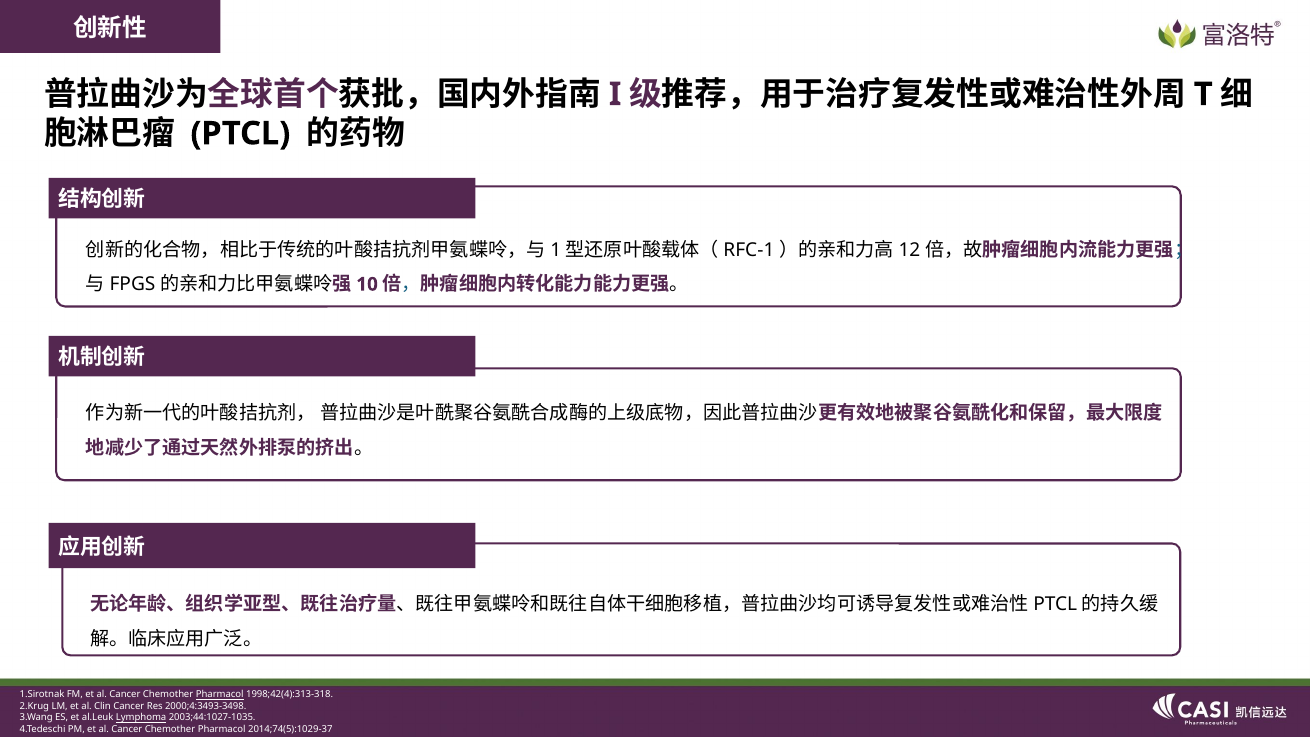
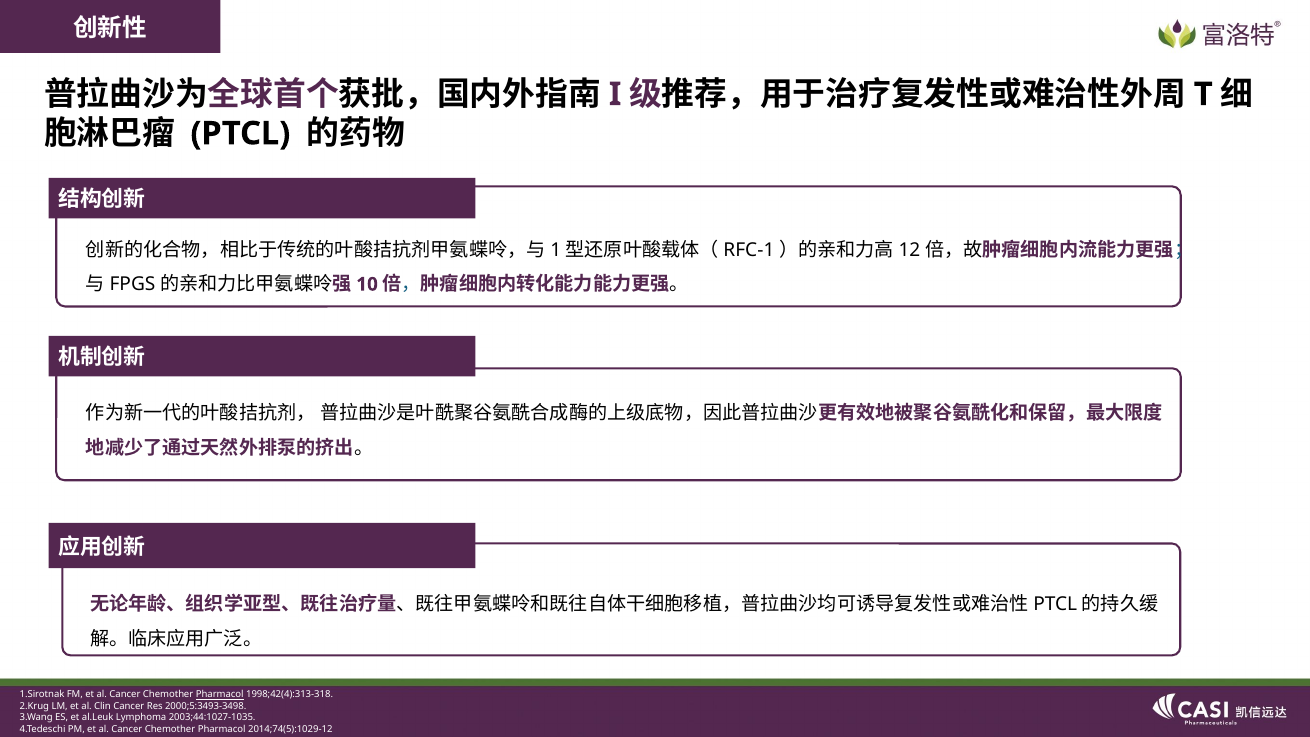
2000;4:3493-3498: 2000;4:3493-3498 -> 2000;5:3493-3498 (206, 706)
Lymphoma underline: present -> none (141, 718)
2014;74(5):1029-37: 2014;74(5):1029-37 -> 2014;74(5):1029-12 (290, 729)
